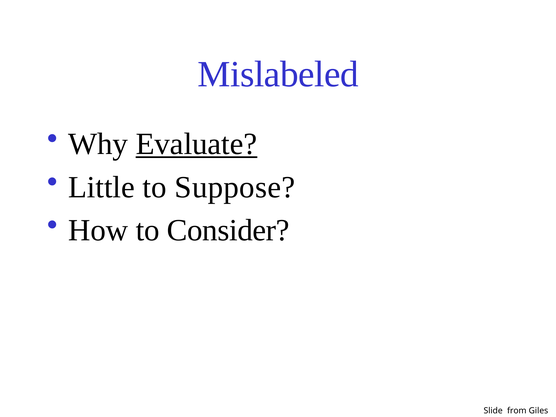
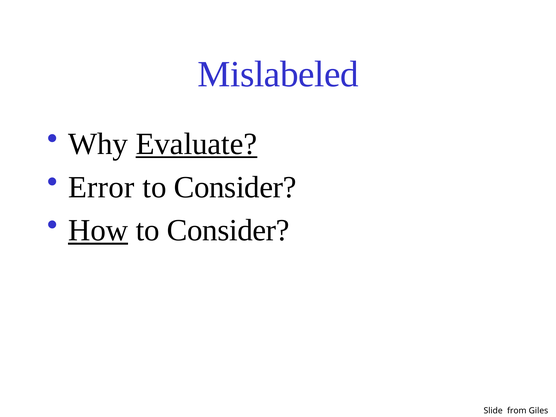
Little: Little -> Error (101, 187)
Suppose: Suppose -> Consider (235, 187)
How underline: none -> present (98, 230)
